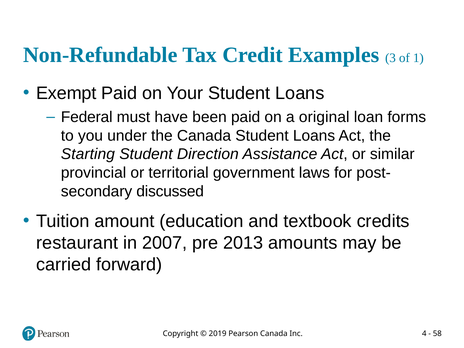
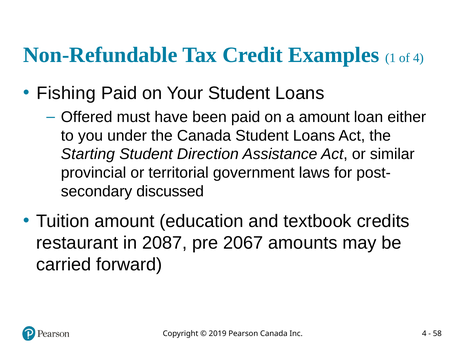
3: 3 -> 1 (390, 58)
of 1: 1 -> 4 (418, 58)
Exempt: Exempt -> Fishing (66, 93)
Federal: Federal -> Offered (87, 117)
a original: original -> amount (324, 117)
forms: forms -> either (407, 117)
2007: 2007 -> 2087 (165, 243)
2013: 2013 -> 2067 (243, 243)
